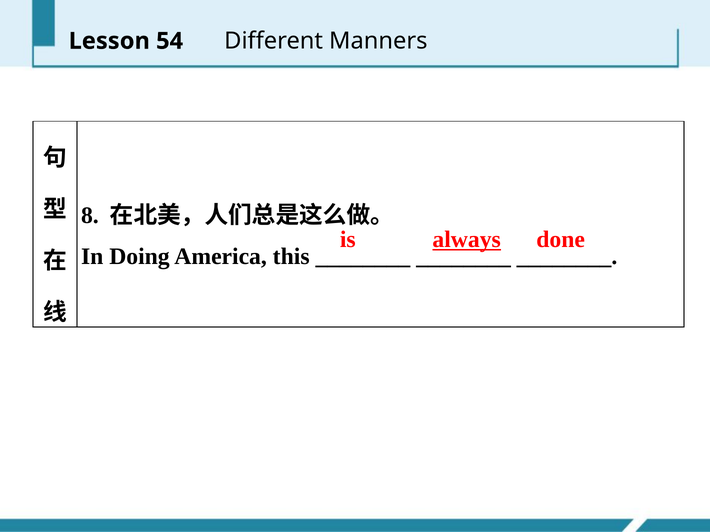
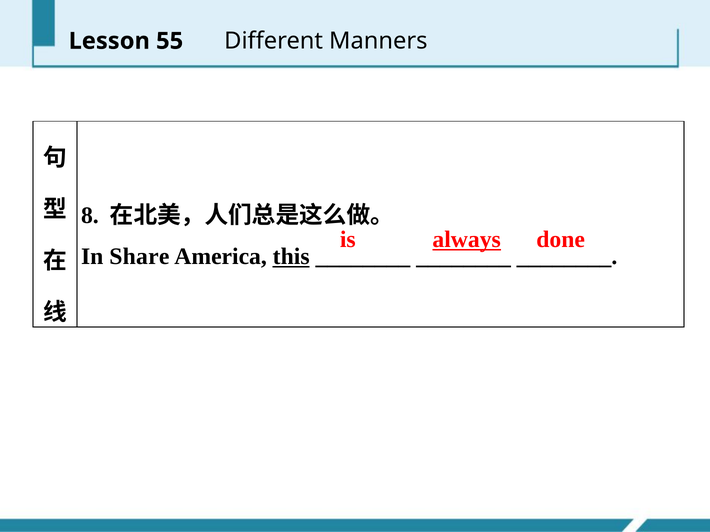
54: 54 -> 55 (170, 41)
Doing: Doing -> Share (139, 257)
this underline: none -> present (291, 257)
